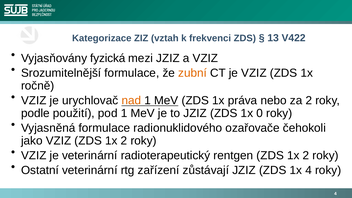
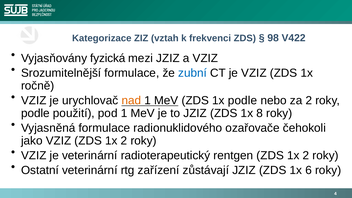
13: 13 -> 98 (273, 38)
zubní colour: orange -> blue (193, 73)
1x práva: práva -> podle (242, 101)
0: 0 -> 8 (260, 113)
1x 4: 4 -> 6 (309, 170)
